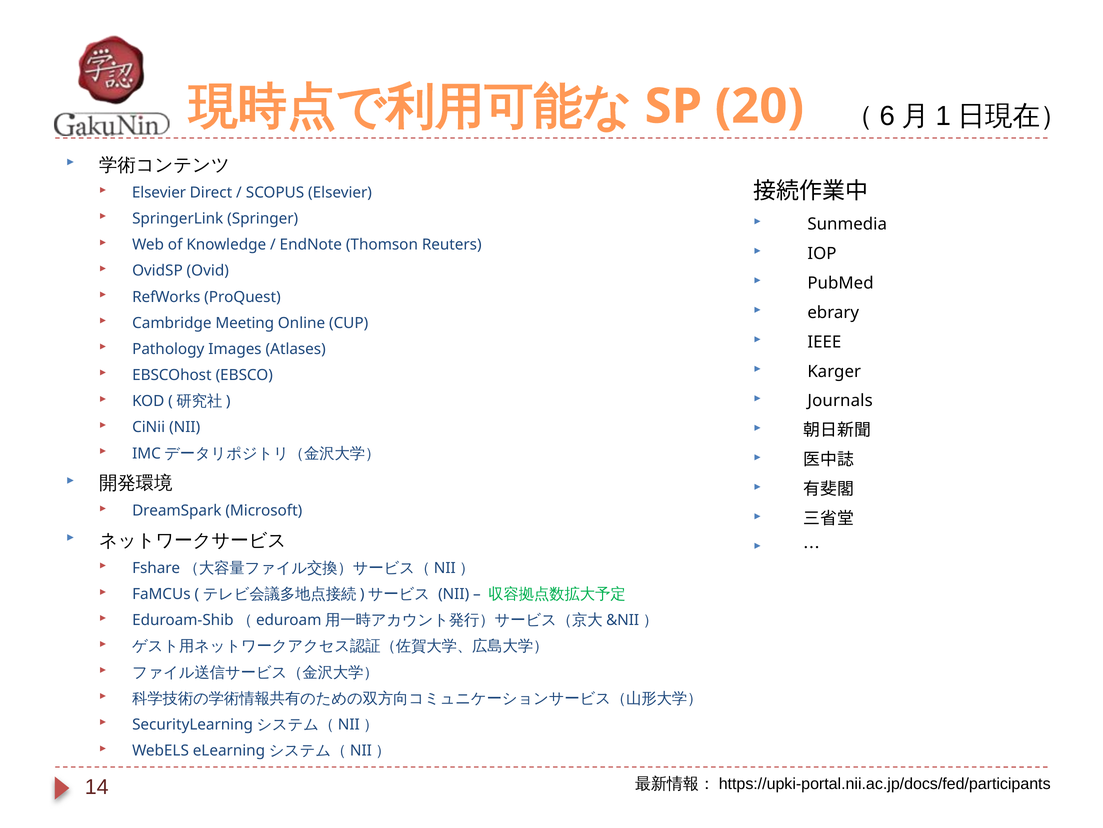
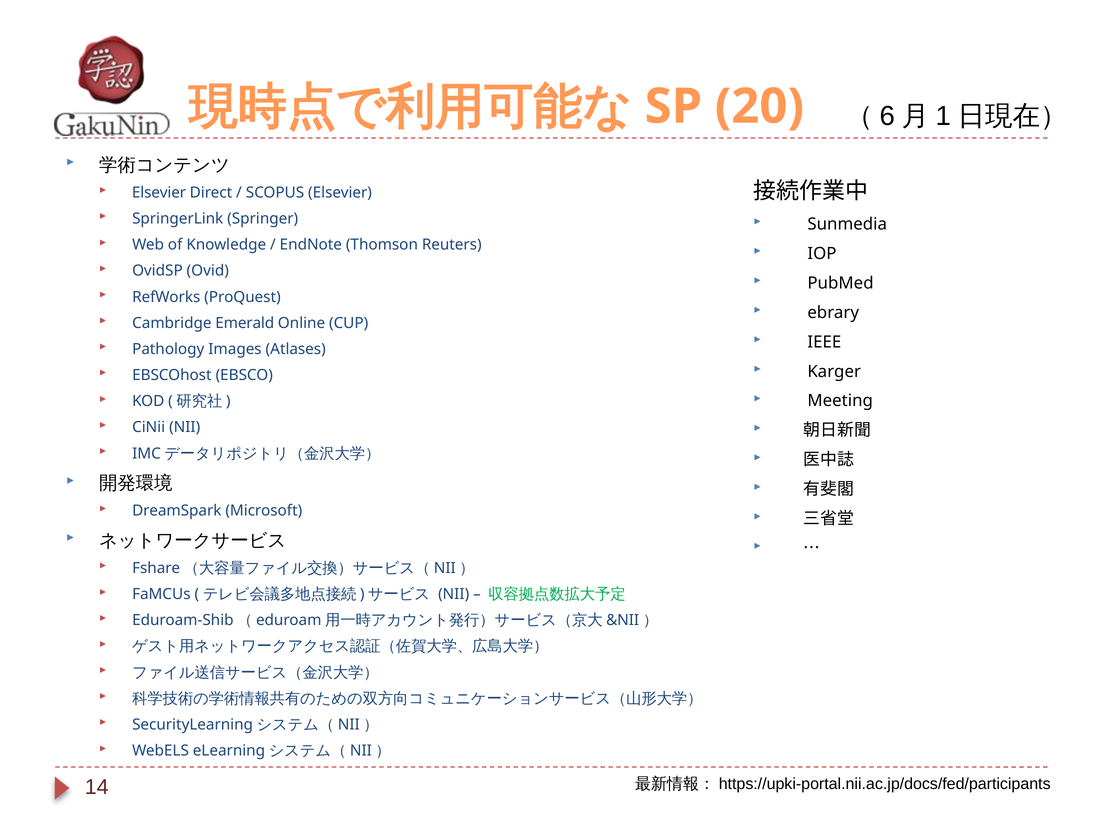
Meeting: Meeting -> Emerald (245, 323)
Journals: Journals -> Meeting (840, 401)
